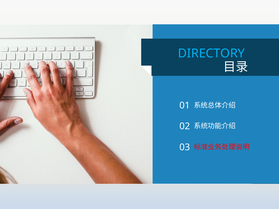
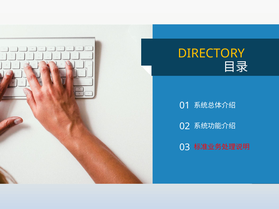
DIRECTORY colour: light blue -> yellow (211, 54)
